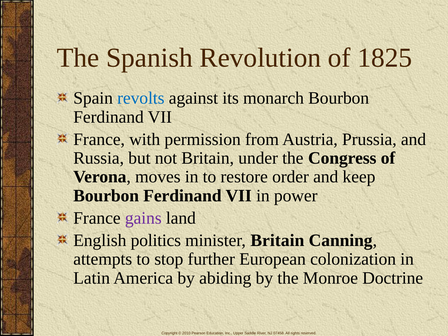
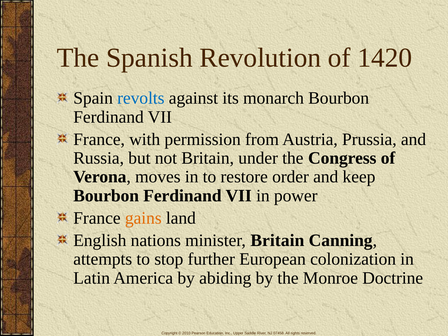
1825: 1825 -> 1420 (385, 58)
gains colour: purple -> orange (143, 218)
politics: politics -> nations (156, 240)
